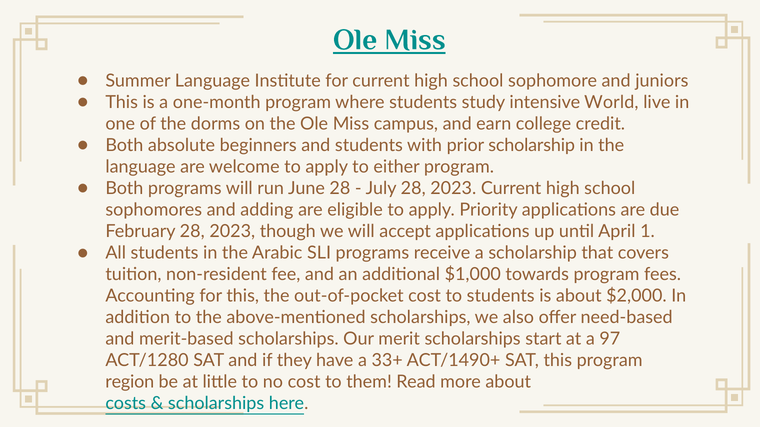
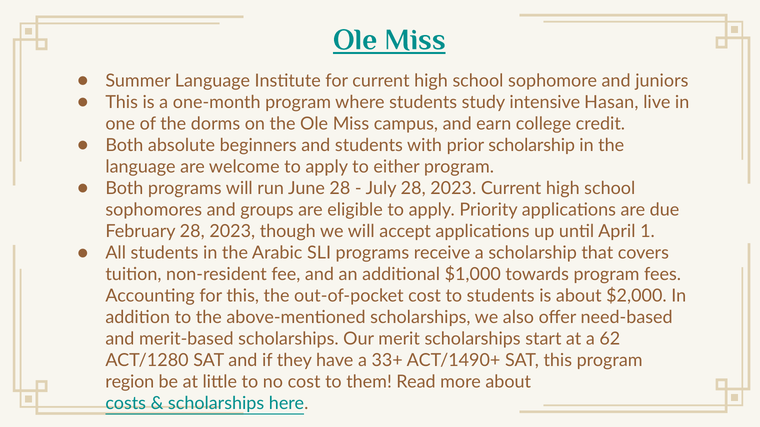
World: World -> Hasan (611, 102)
adding: adding -> groups (267, 210)
97: 97 -> 62 (610, 339)
